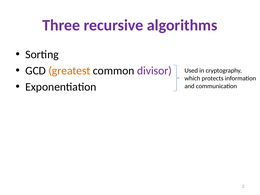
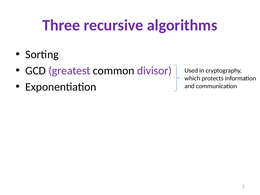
greatest colour: orange -> purple (69, 71)
